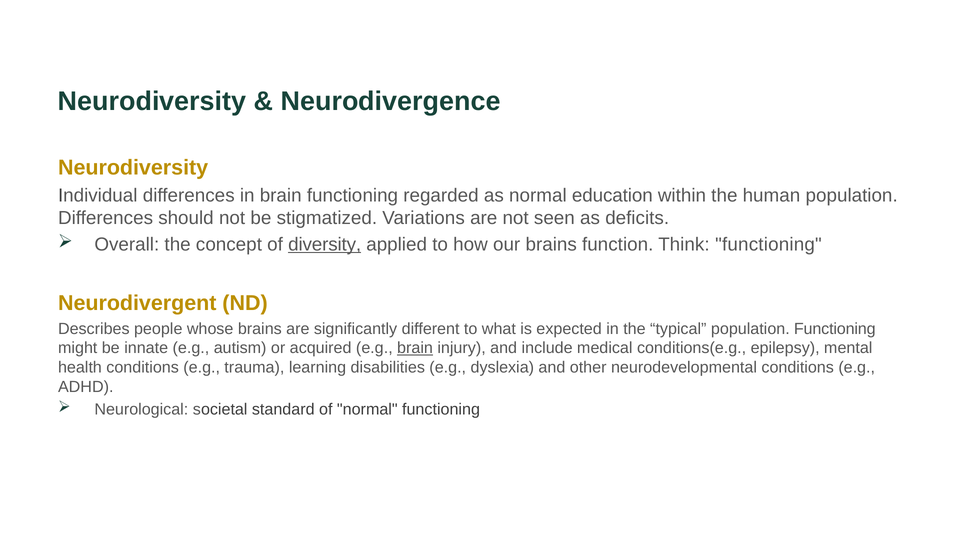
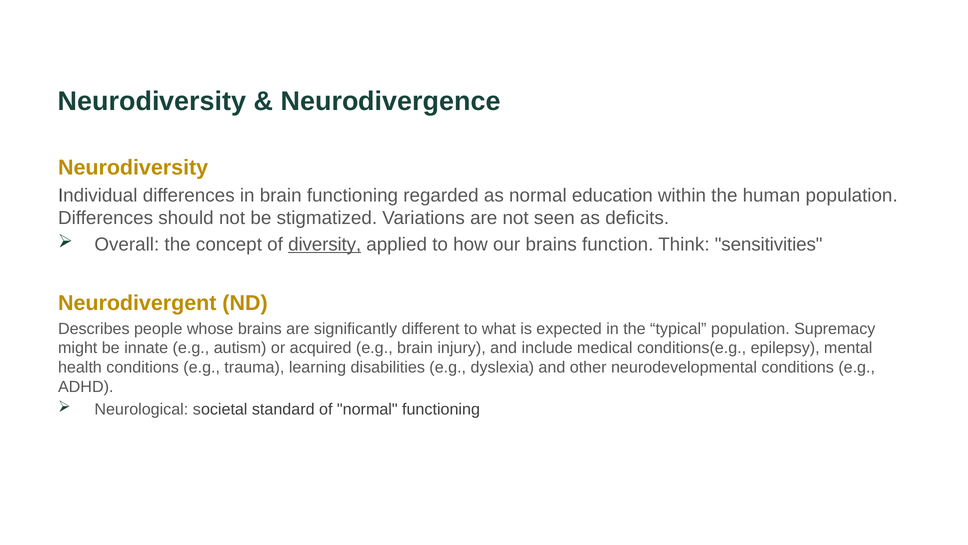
Think functioning: functioning -> sensitivities (769, 244)
population Functioning: Functioning -> Supremacy (835, 328)
brain underline: present -> none (415, 348)
